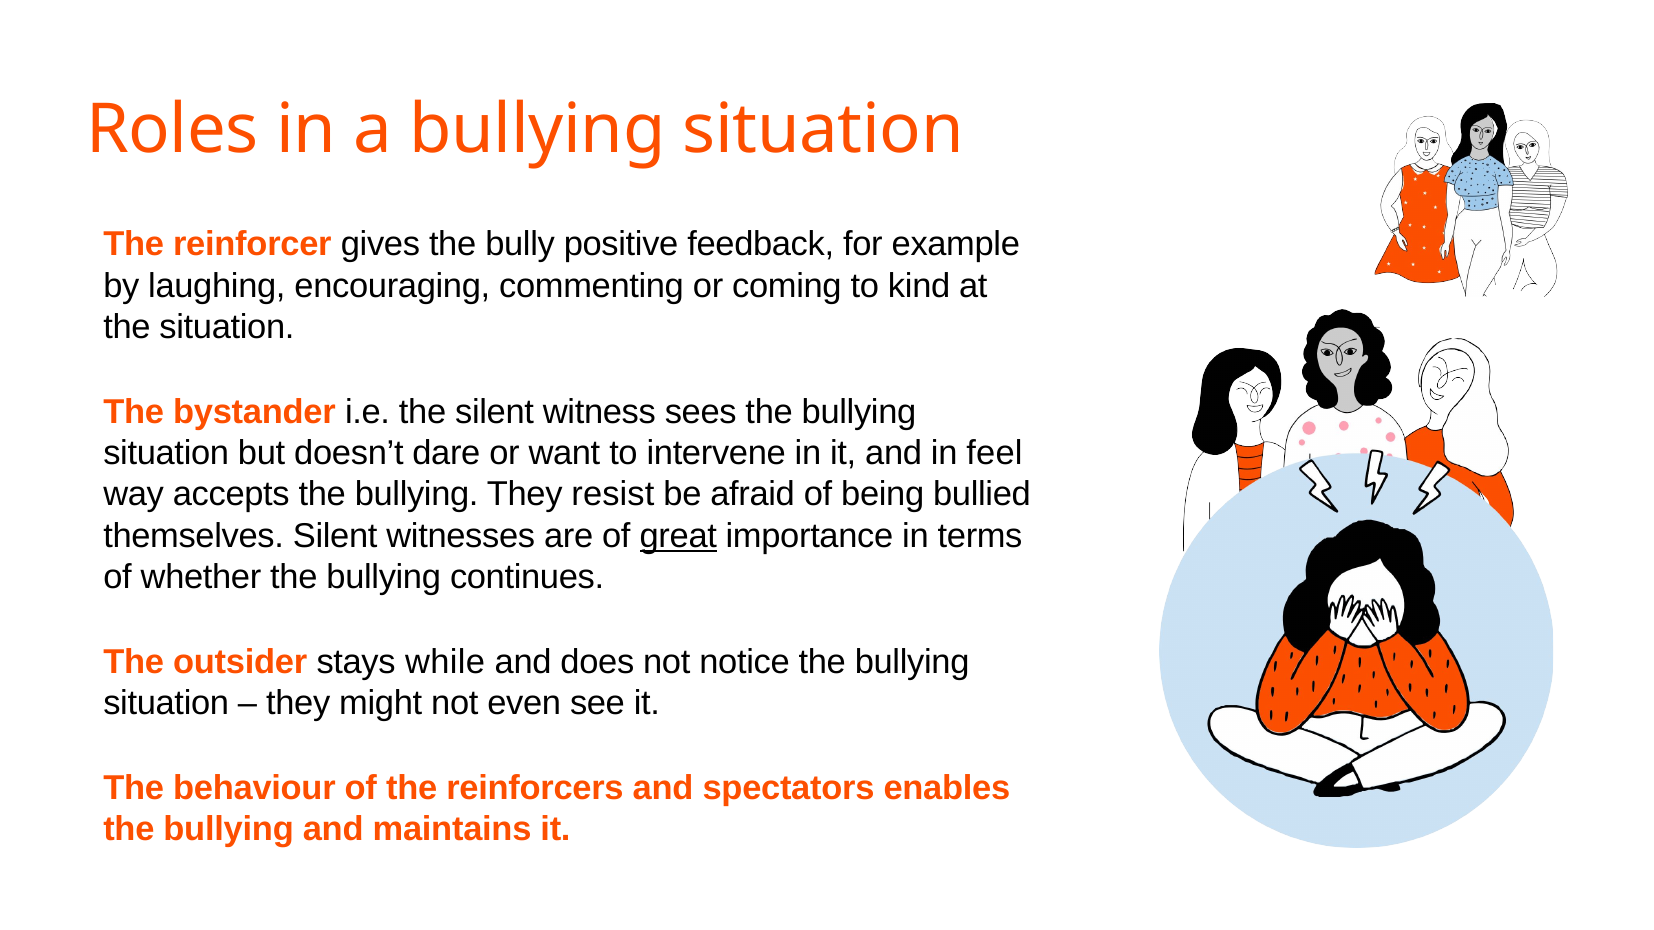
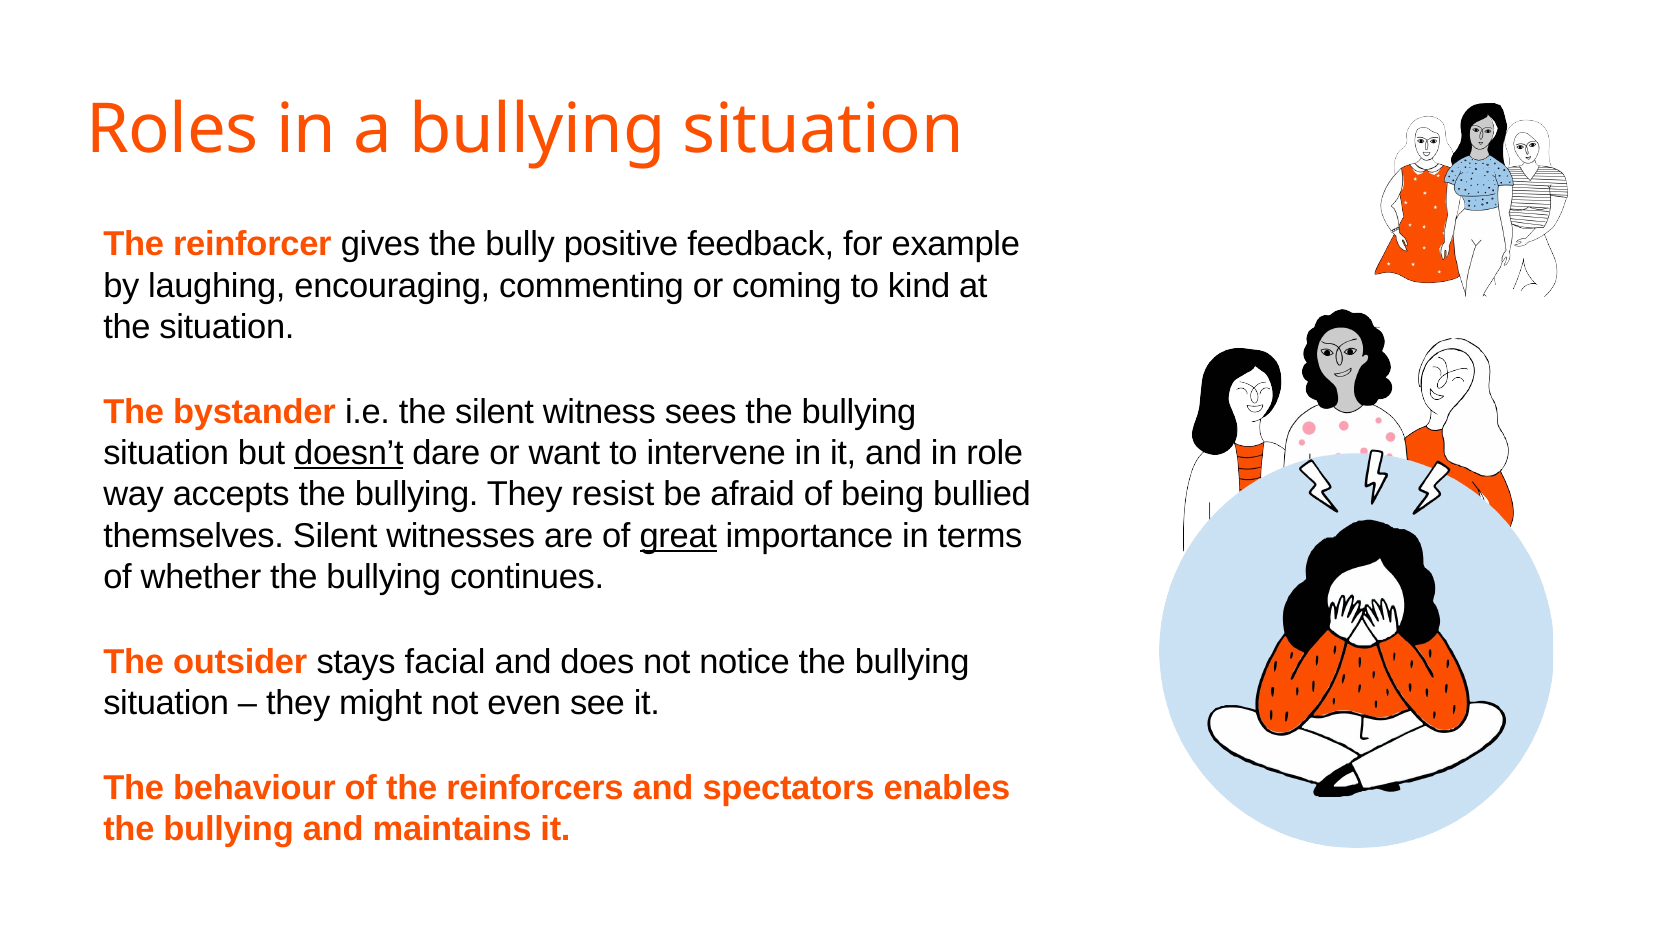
doesn’t underline: none -> present (349, 453)
feel: feel -> role (995, 453)
while: while -> facial (445, 662)
